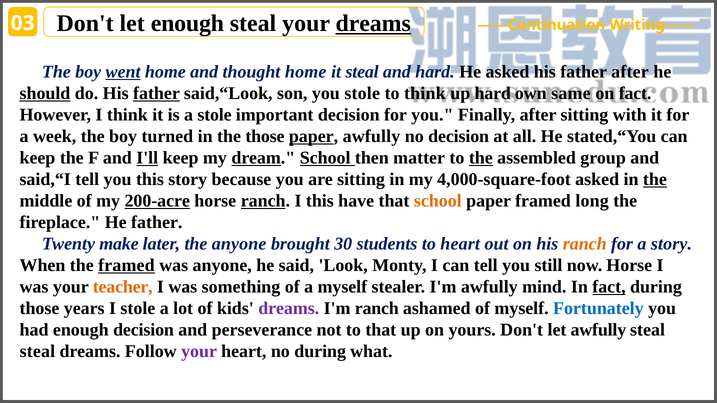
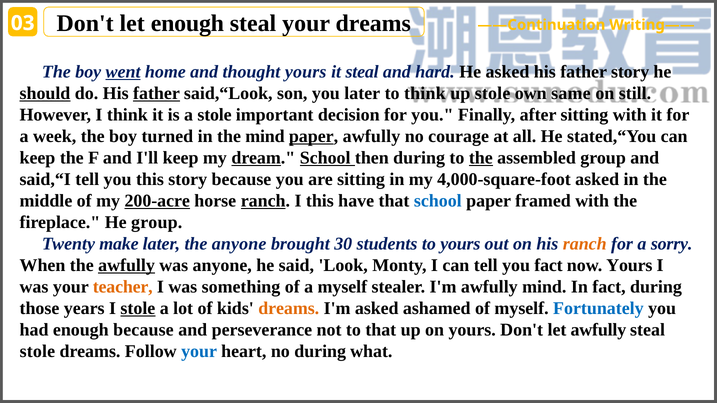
dreams underline: present -> none (373, 23)
thought home: home -> yours (306, 72)
father after: after -> story (630, 72)
you stole: stole -> later (362, 93)
up hard: hard -> stole (493, 93)
on fact: fact -> still (635, 93)
the those: those -> mind (265, 136)
no decision: decision -> courage (459, 136)
I'll underline: present -> none (147, 158)
then matter: matter -> during (419, 158)
the underline: present -> none (655, 179)
school colour: orange -> blue (438, 201)
framed long: long -> with (592, 201)
He father: father -> group (157, 222)
to heart: heart -> yours (460, 244)
a story: story -> sorry (672, 244)
the framed: framed -> awfully (127, 265)
you still: still -> fact (549, 265)
now Horse: Horse -> Yours (629, 265)
fact underline: present -> none (609, 287)
stole underline: none -> present (138, 308)
dreams colour: purple -> orange (289, 308)
I'm ranch: ranch -> asked (377, 308)
enough decision: decision -> because (143, 330)
steal: steal -> stole (37, 351)
your colour: purple -> blue (199, 351)
